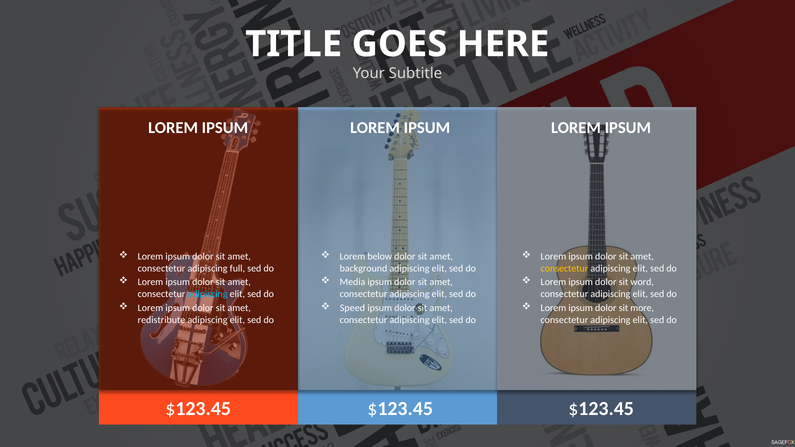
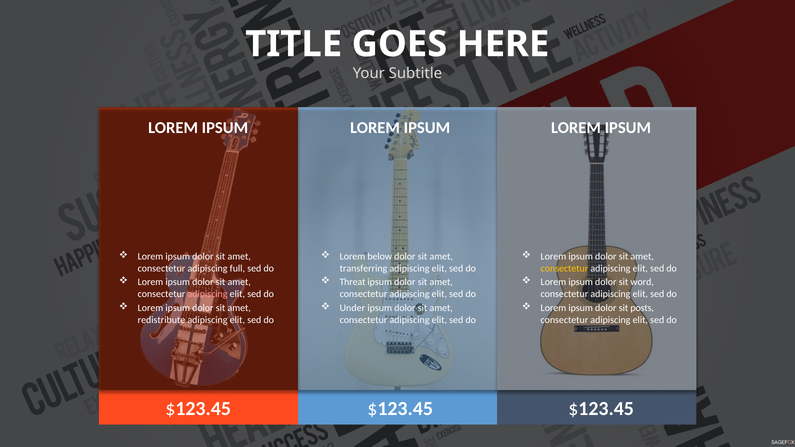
background: background -> transferring (363, 268)
Media: Media -> Threat (353, 282)
adipiscing colour: light blue -> pink (208, 294)
Speed: Speed -> Under (352, 308)
more: more -> posts (642, 308)
